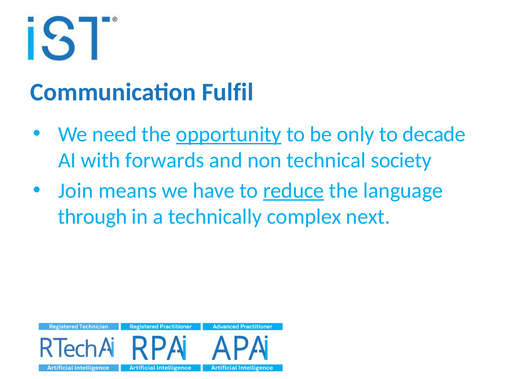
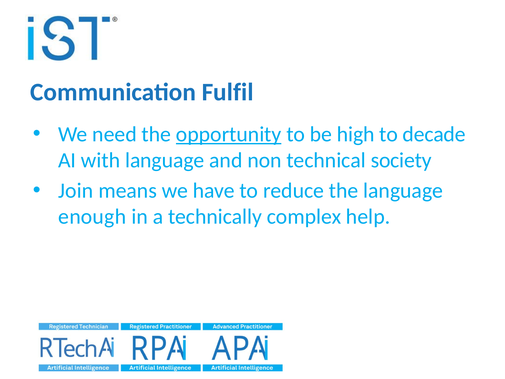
only: only -> high (356, 134)
with forwards: forwards -> language (165, 160)
reduce underline: present -> none (294, 191)
through: through -> enough (92, 217)
next: next -> help (368, 217)
